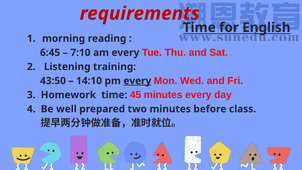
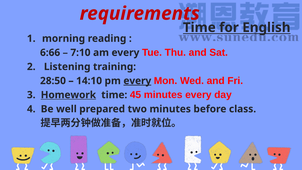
6:45: 6:45 -> 6:66 (50, 53)
43:50: 43:50 -> 28:50 (53, 81)
Homework underline: none -> present (68, 95)
